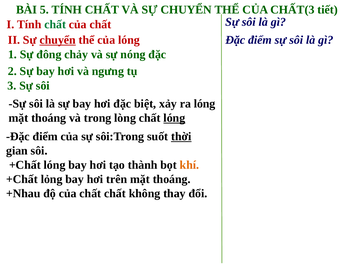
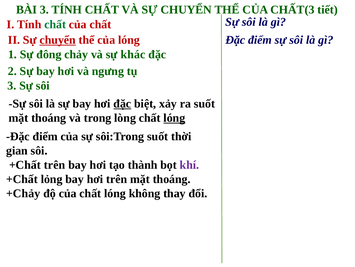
BÀI 5: 5 -> 3 (44, 10)
nóng: nóng -> khác (133, 54)
đặc underline: none -> present (122, 103)
ra lóng: lóng -> suốt (204, 103)
thời underline: present -> none (181, 136)
+Chất lóng: lóng -> trên (55, 165)
khí colour: orange -> purple (189, 165)
+Nhau: +Nhau -> +Chảy (23, 193)
của chất chất: chất -> lóng (115, 193)
